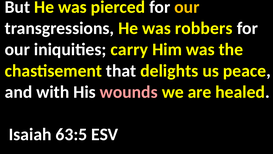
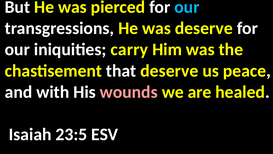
our colour: yellow -> light blue (187, 7)
was robbers: robbers -> deserve (204, 28)
that delights: delights -> deserve (169, 71)
63:5: 63:5 -> 23:5 (71, 134)
